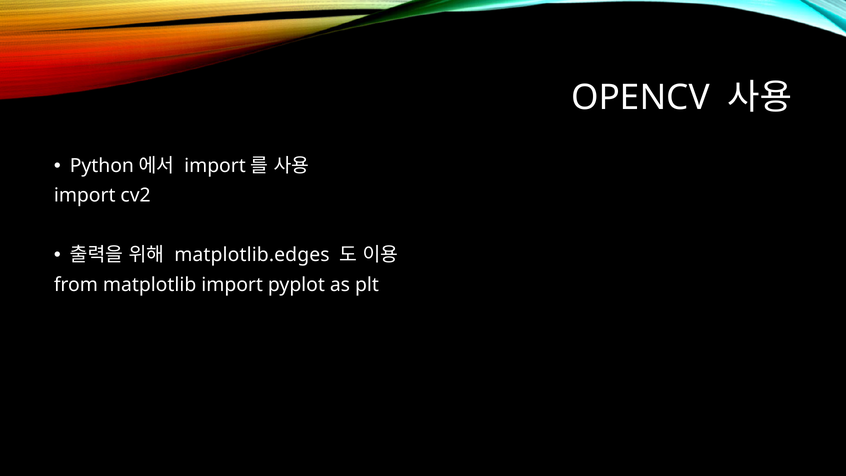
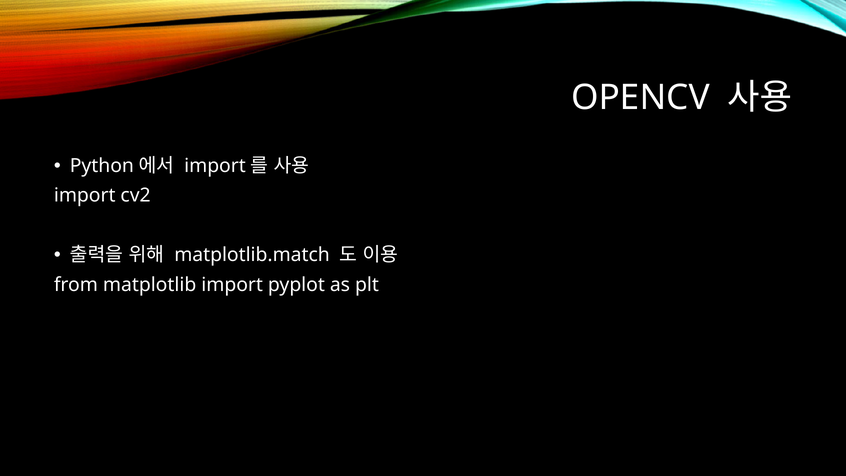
matplotlib.edges: matplotlib.edges -> matplotlib.match (252, 255)
